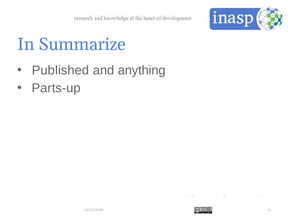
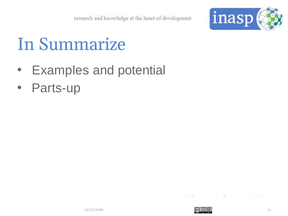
Published: Published -> Examples (61, 70)
anything: anything -> potential (142, 70)
